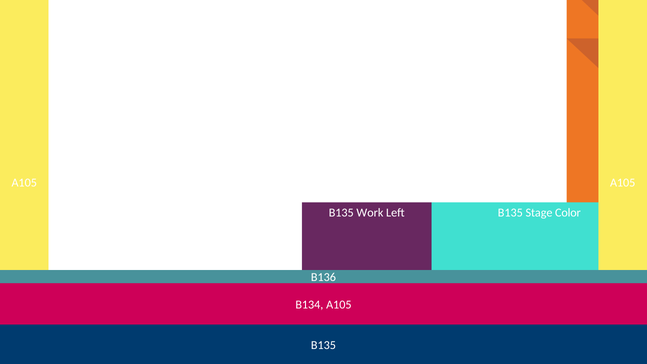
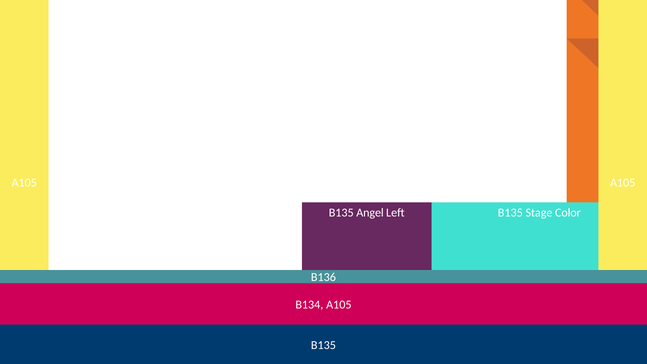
Work: Work -> Angel (370, 213)
